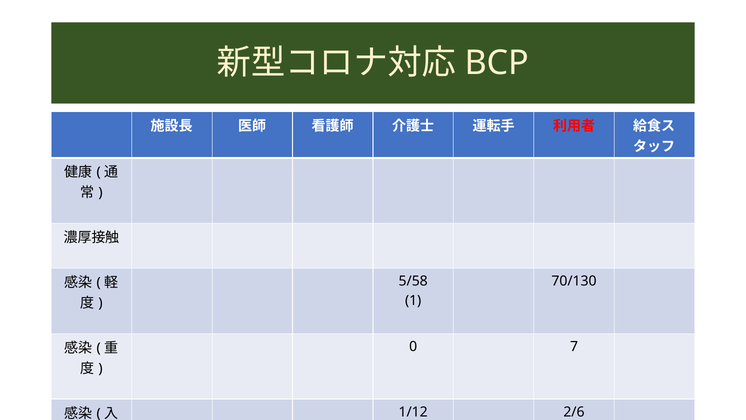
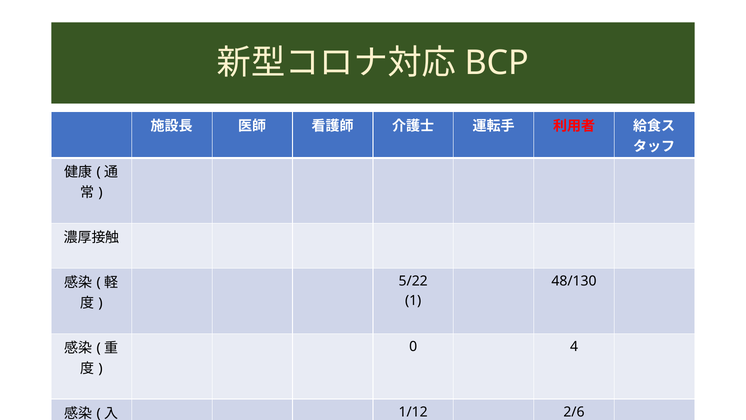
5/58: 5/58 -> 5/22 (413, 281)
70/130: 70/130 -> 48/130 (574, 281)
7: 7 -> 4 (574, 346)
